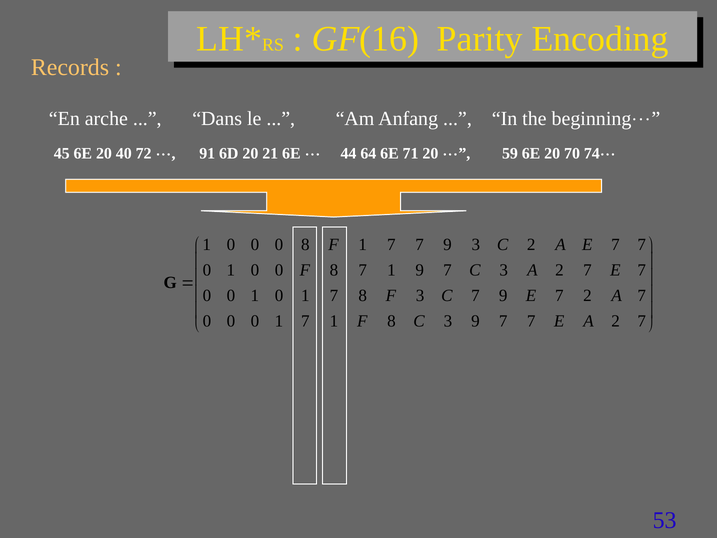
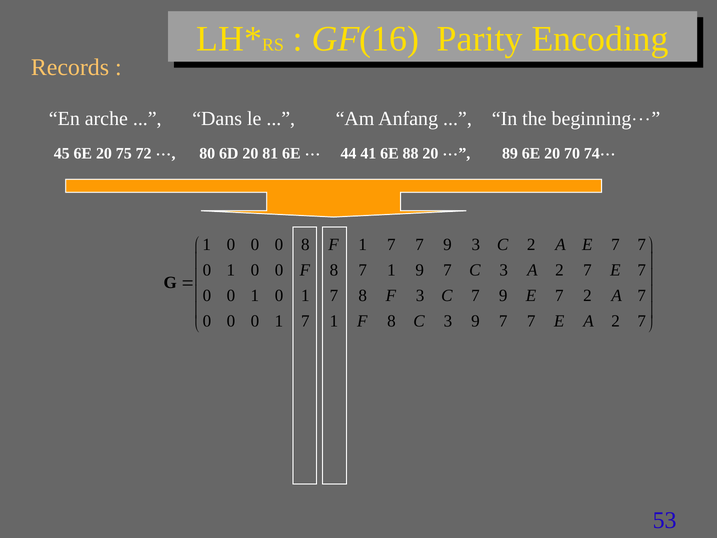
40: 40 -> 75 (124, 154)
91: 91 -> 80 (207, 154)
21: 21 -> 81 (270, 154)
64: 64 -> 41 (368, 154)
71: 71 -> 88 (411, 154)
59: 59 -> 89 (510, 154)
